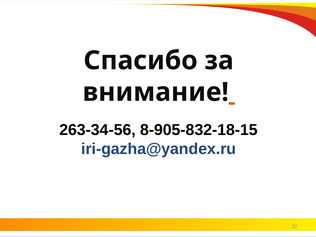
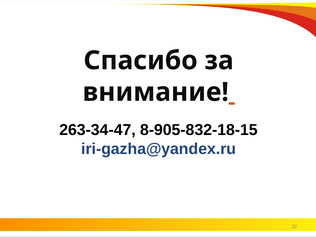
263-34-56: 263-34-56 -> 263-34-47 (98, 130)
